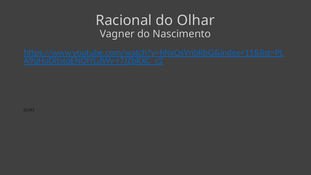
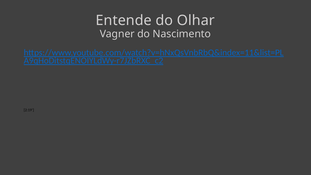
Racional: Racional -> Entende (124, 21)
